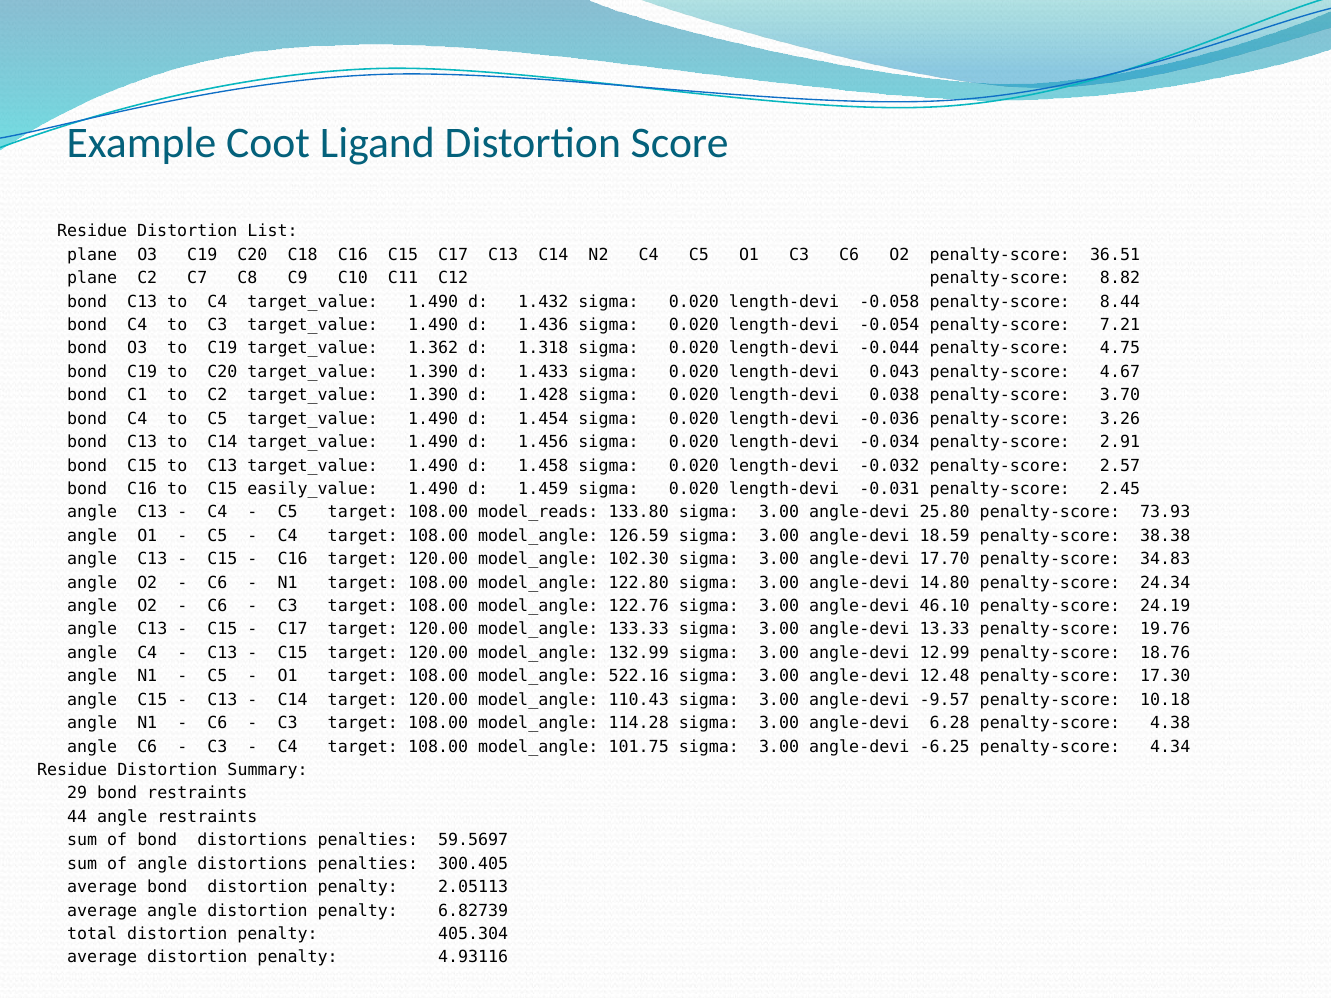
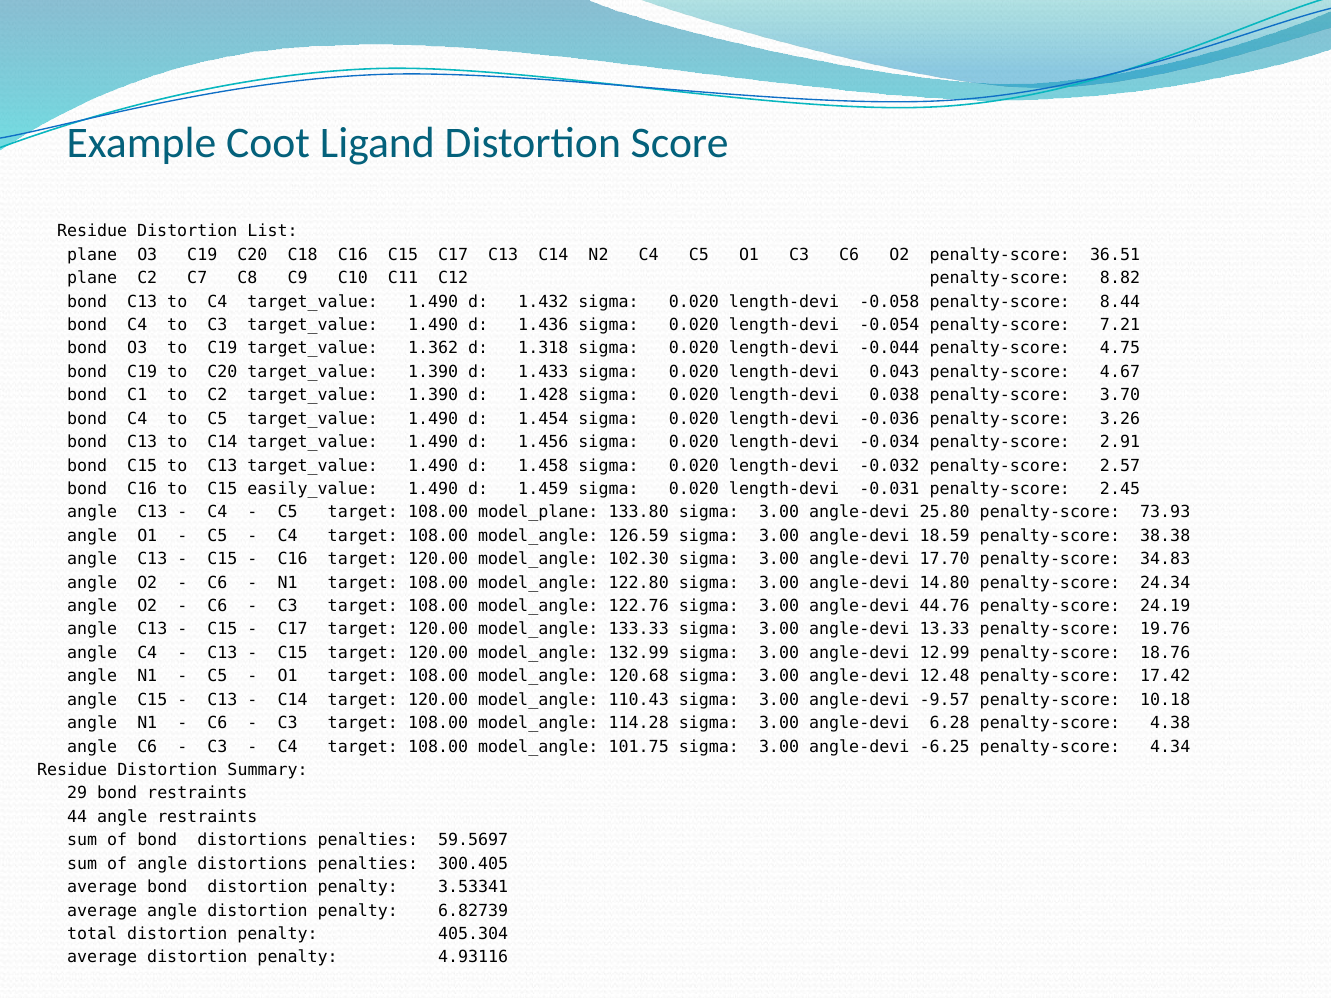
model_reads: model_reads -> model_plane (538, 513)
46.10: 46.10 -> 44.76 (945, 606)
522.16: 522.16 -> 120.68 (639, 677)
17.30: 17.30 -> 17.42 (1165, 677)
2.05113: 2.05113 -> 3.53341 (473, 887)
